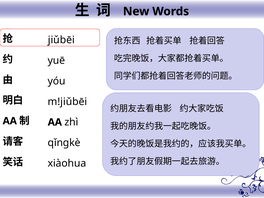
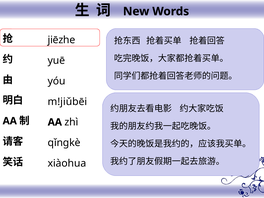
jiǔbēi: jiǔbēi -> jiēzhe (61, 40)
